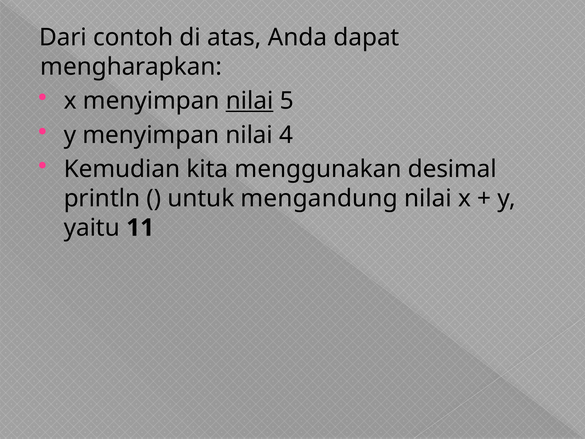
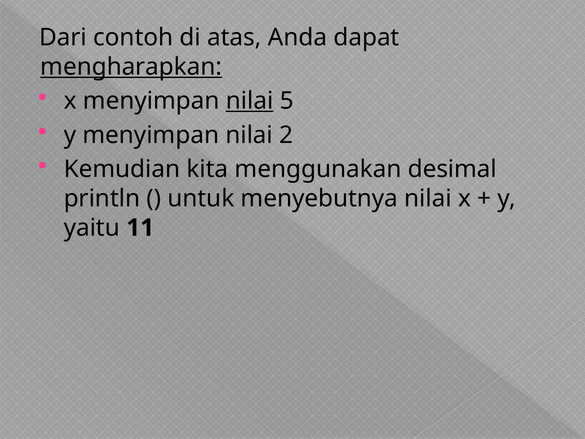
mengharapkan underline: none -> present (131, 67)
4: 4 -> 2 (286, 135)
mengandung: mengandung -> menyebutnya (319, 198)
